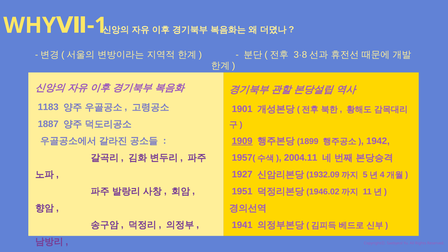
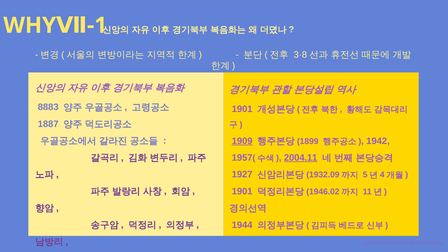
1183: 1183 -> 8883 (48, 107)
2004.11 underline: none -> present (301, 158)
1951: 1951 -> 1901 (242, 191)
1941: 1941 -> 1944 (242, 225)
